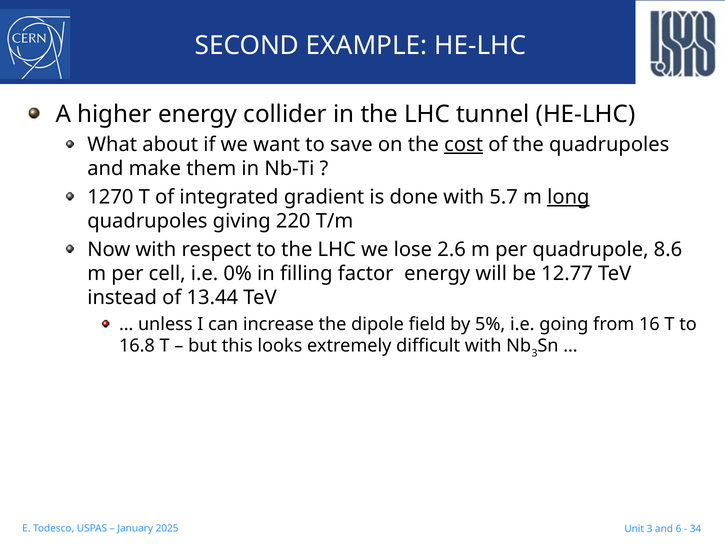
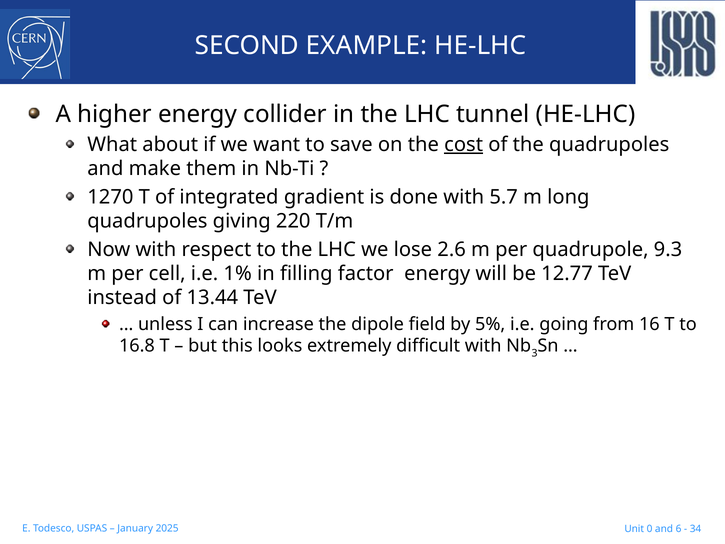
long underline: present -> none (568, 197)
8.6: 8.6 -> 9.3 (668, 249)
0%: 0% -> 1% (238, 273)
Unit 3: 3 -> 0 (650, 529)
